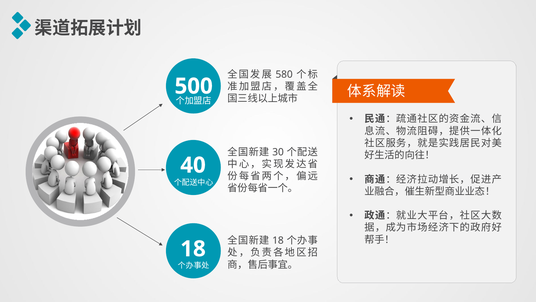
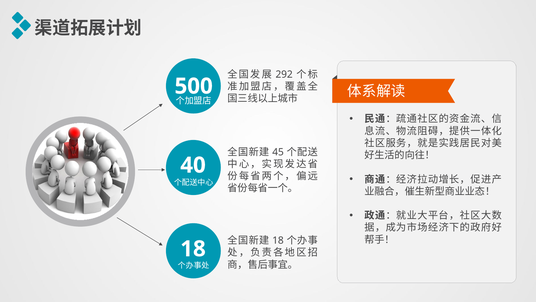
580: 580 -> 292 (284, 74)
30: 30 -> 45 (278, 152)
